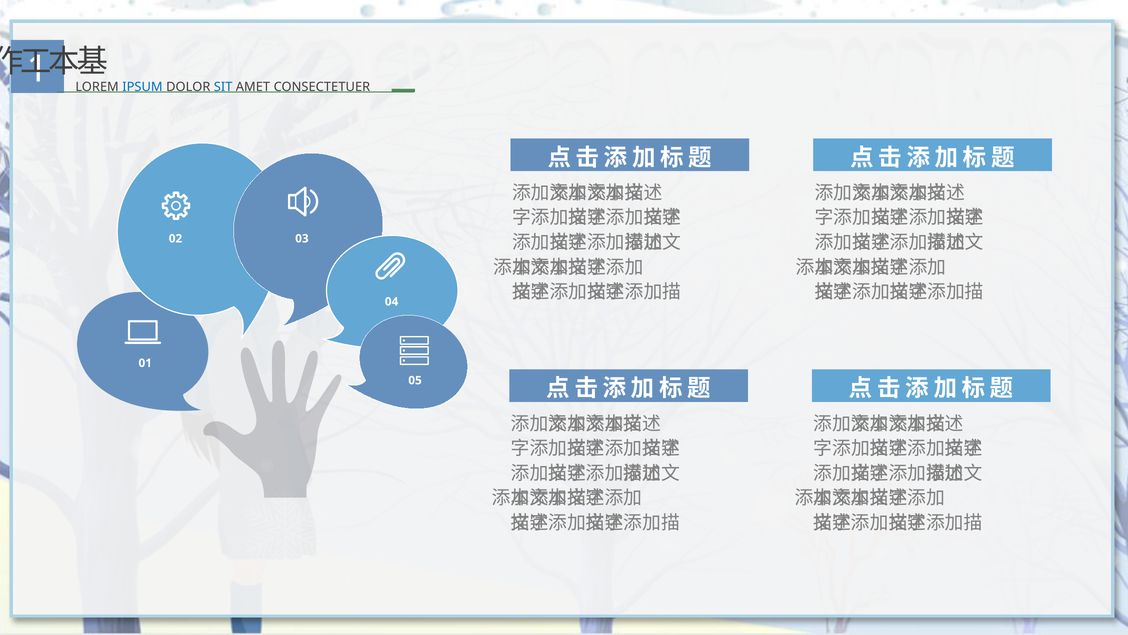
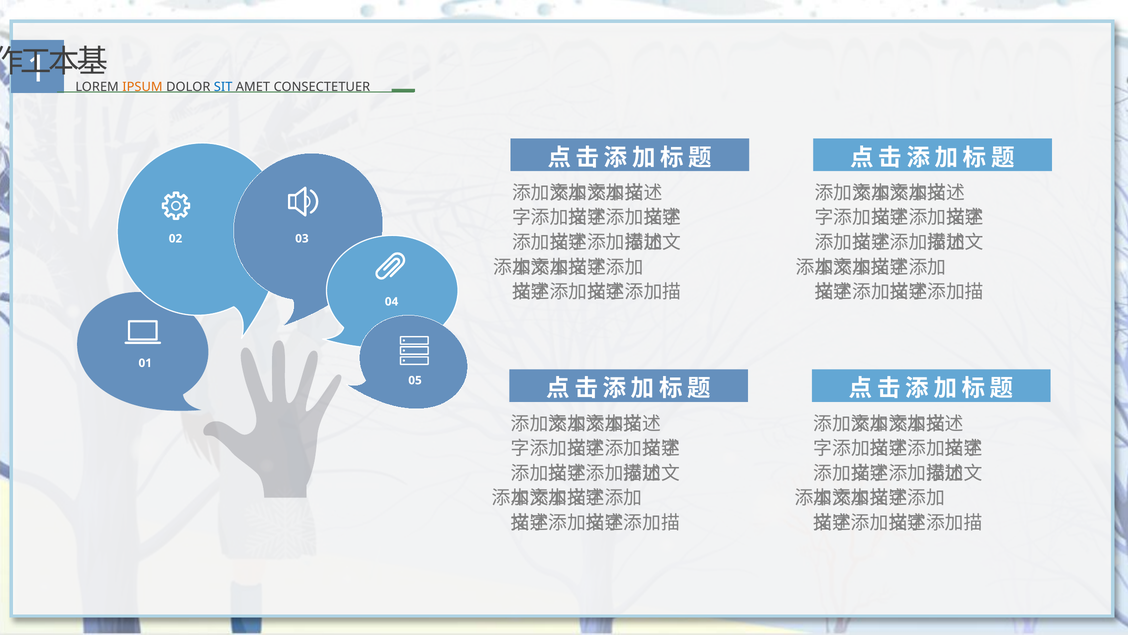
IPSUM colour: blue -> orange (142, 87)
